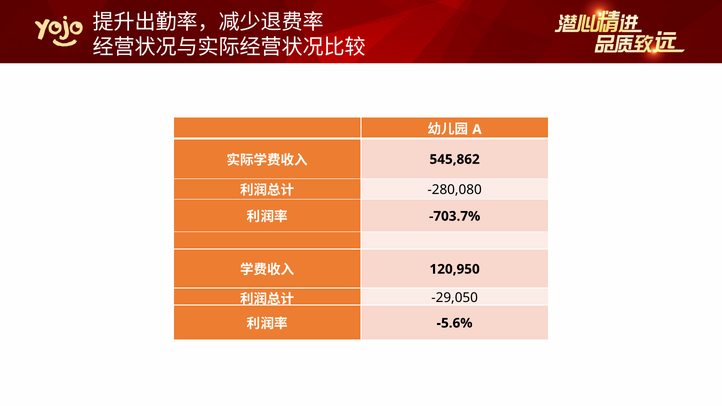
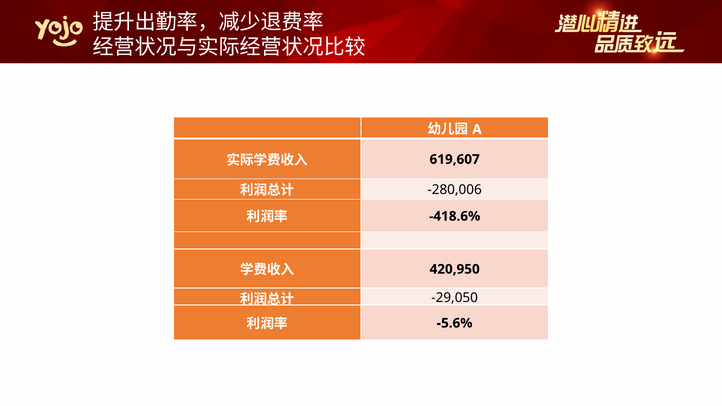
545,862: 545,862 -> 619,607 (455, 159)
-280,080: -280,080 -> -280,006 (455, 190)
-703.7%: -703.7% -> -418.6% (455, 216)
120,950: 120,950 -> 420,950 (455, 269)
